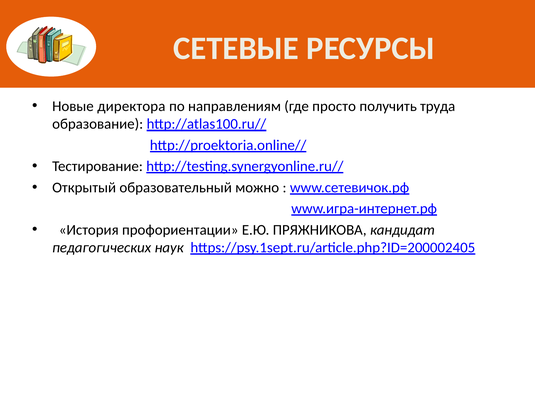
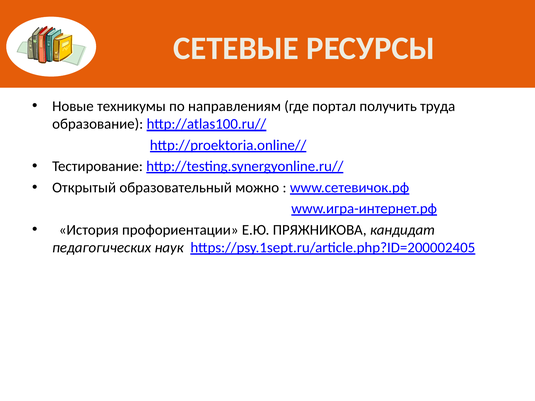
директора: директора -> техникумы (131, 106)
просто: просто -> портал (334, 106)
